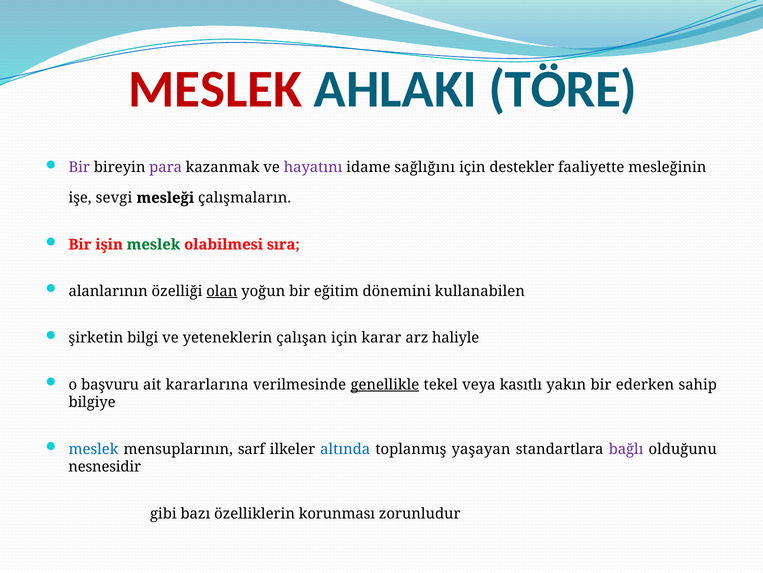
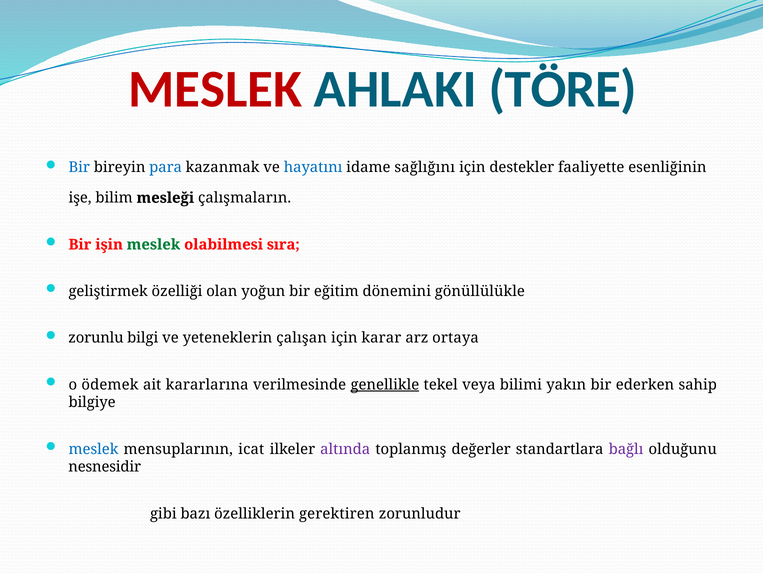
Bir colour: purple -> blue (79, 167)
para colour: purple -> blue (166, 167)
hayatını colour: purple -> blue (313, 167)
mesleğinin: mesleğinin -> esenliğinin (667, 167)
sevgi: sevgi -> bilim (114, 198)
alanlarının: alanlarının -> geliştirmek (108, 291)
olan underline: present -> none (222, 291)
kullanabilen: kullanabilen -> gönüllülükle (480, 291)
şirketin: şirketin -> zorunlu (96, 337)
haliyle: haliyle -> ortaya (456, 337)
başvuru: başvuru -> ödemek (110, 384)
kasıtlı: kasıtlı -> bilimi (521, 384)
sarf: sarf -> icat (251, 449)
altında colour: blue -> purple (345, 449)
yaşayan: yaşayan -> değerler (481, 449)
korunması: korunması -> gerektiren (337, 513)
